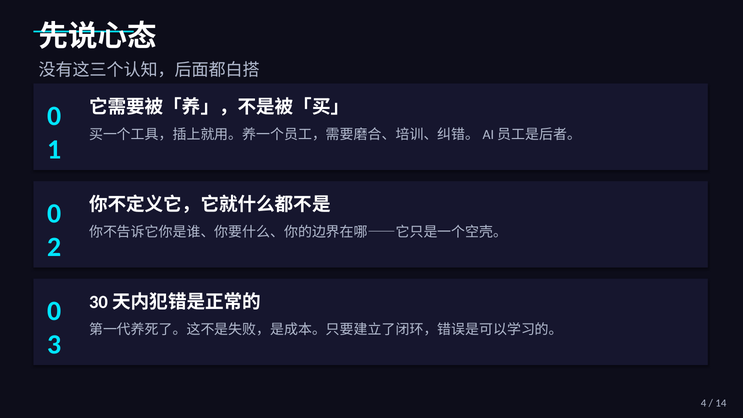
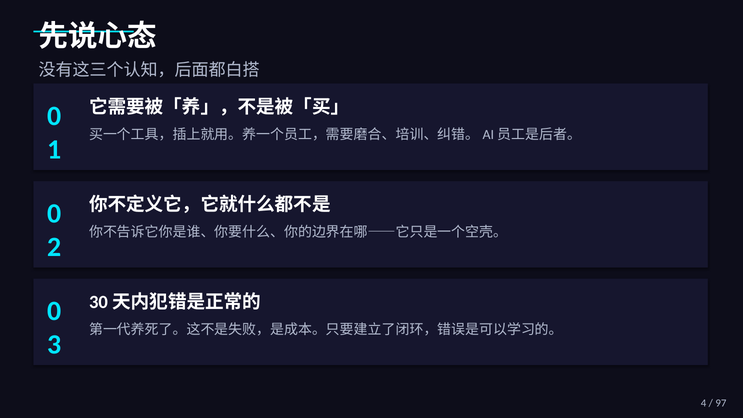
14: 14 -> 97 (721, 403)
